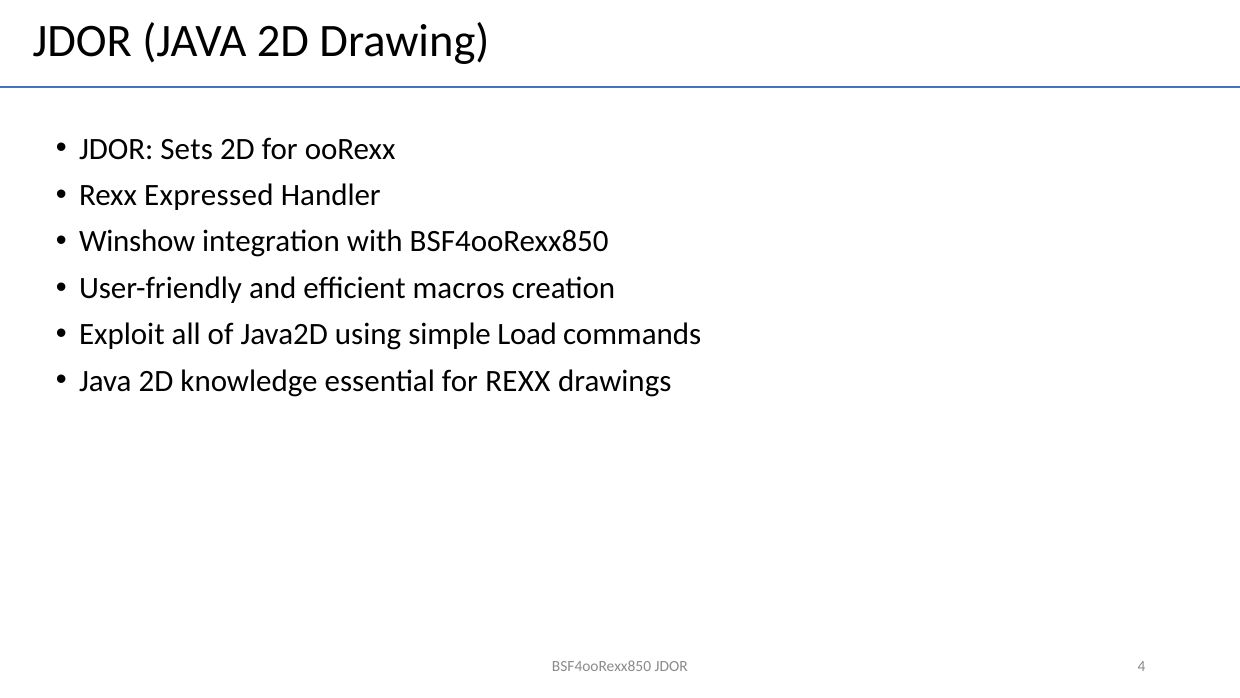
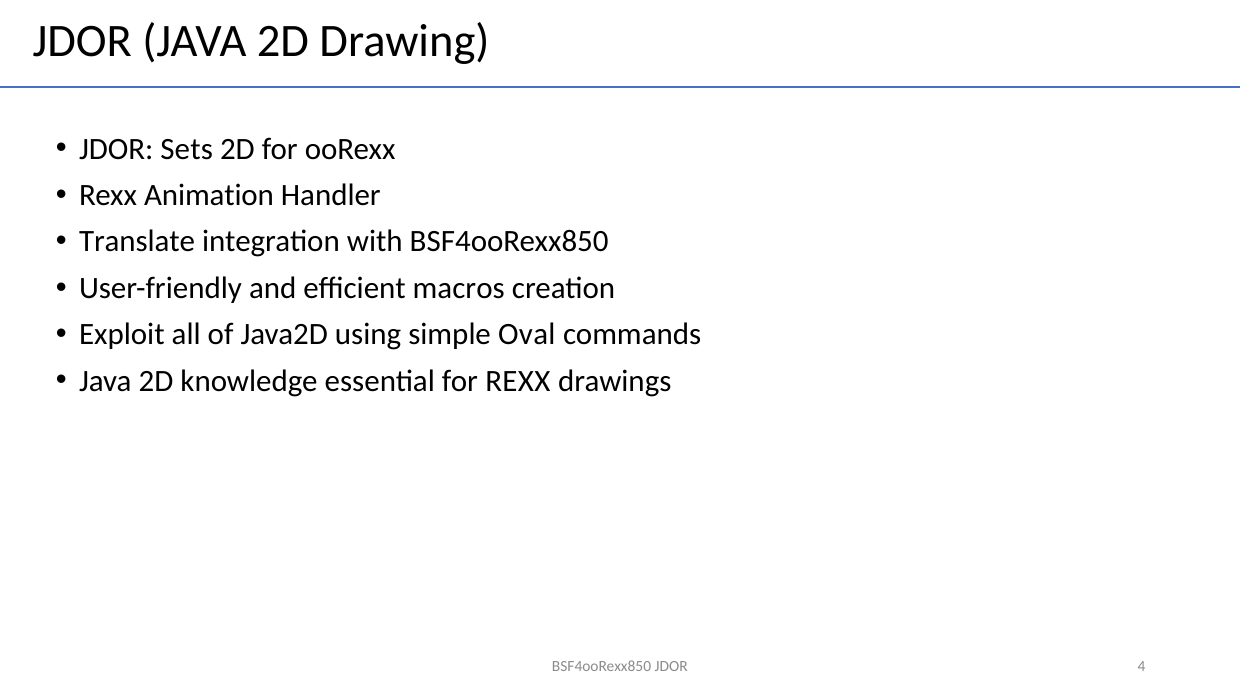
Expressed: Expressed -> Animation (209, 195)
Winshow: Winshow -> Translate (137, 241)
Load: Load -> Oval (527, 334)
